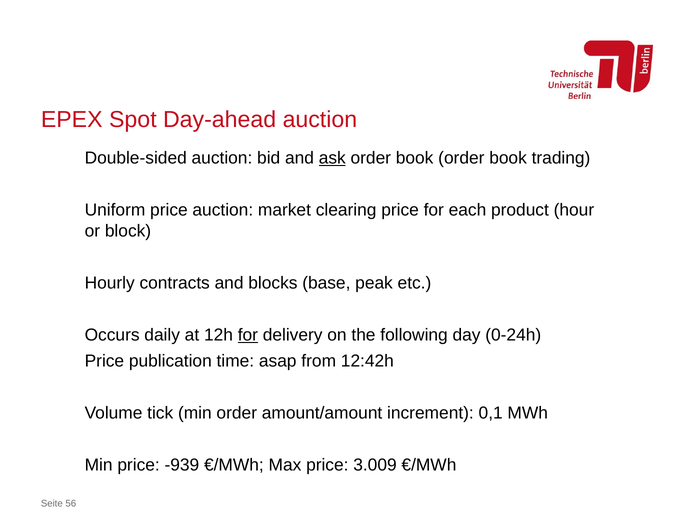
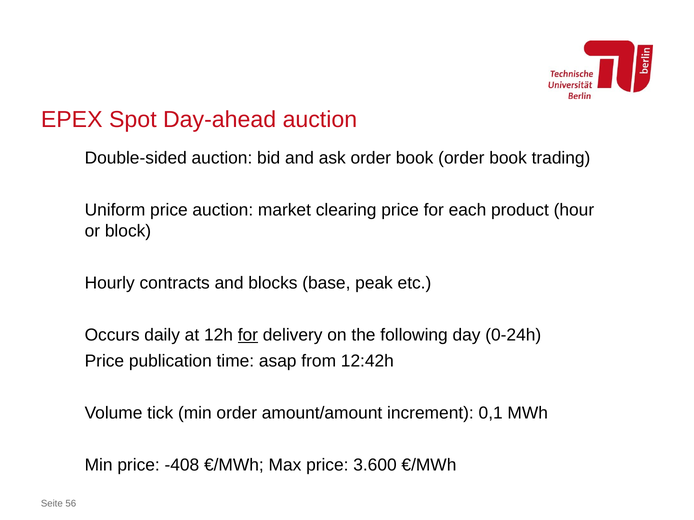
ask underline: present -> none (332, 158)
-939: -939 -> -408 (182, 465)
3.009: 3.009 -> 3.600 (375, 465)
